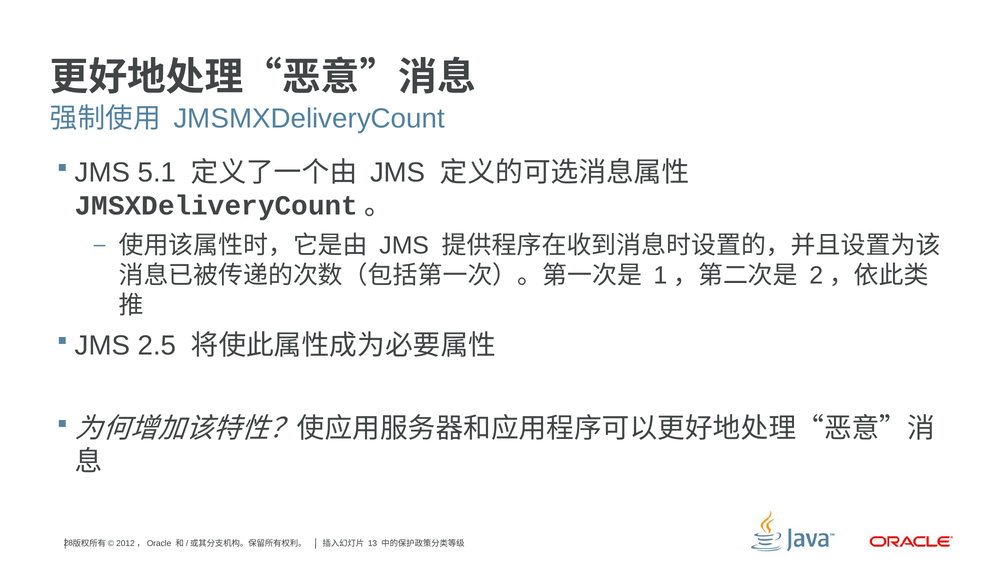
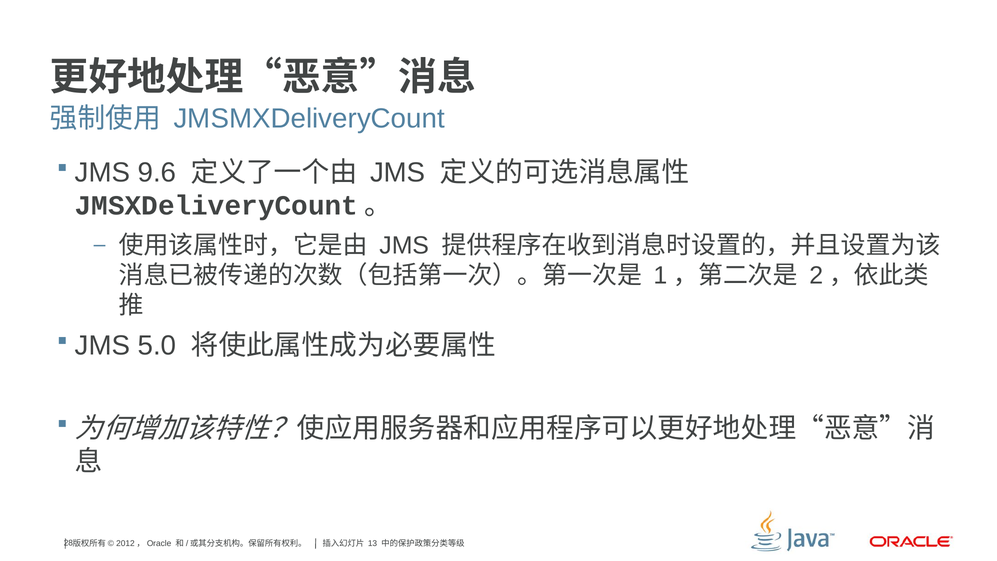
5.1: 5.1 -> 9.6 (157, 172)
2.5: 2.5 -> 5.0 (157, 345)
